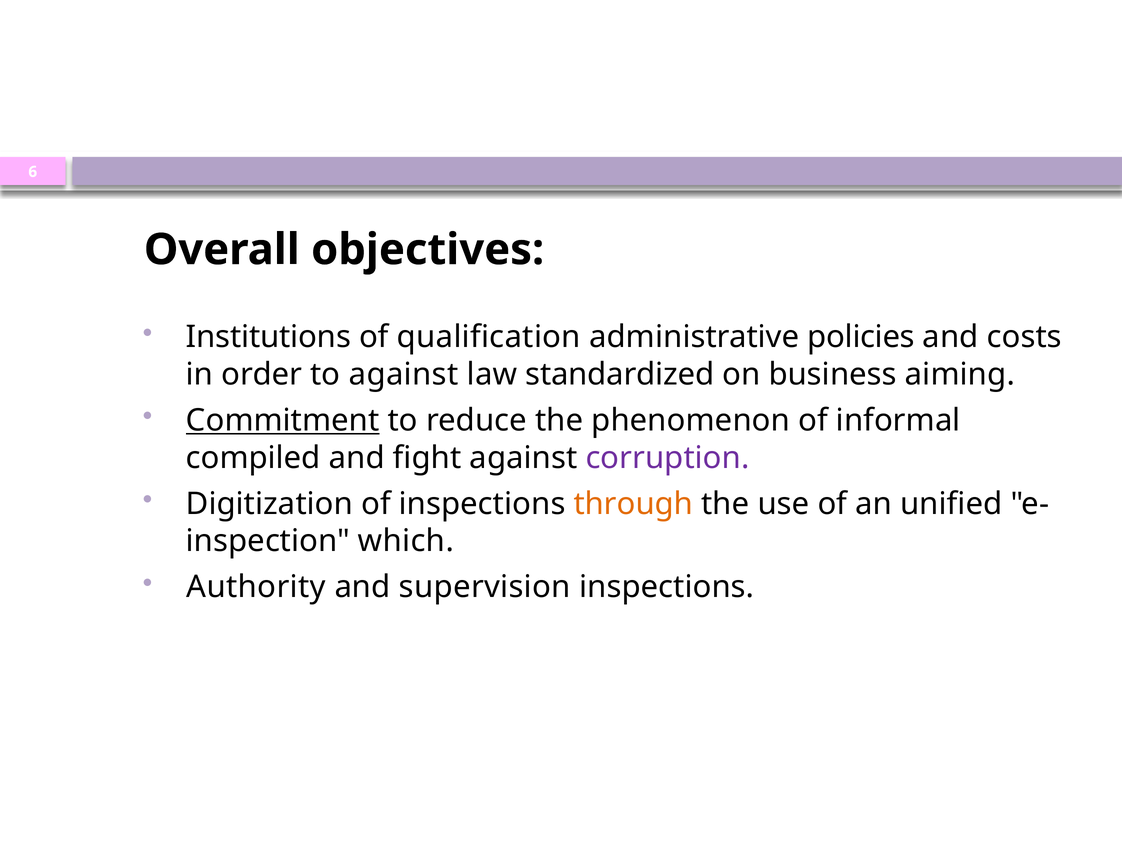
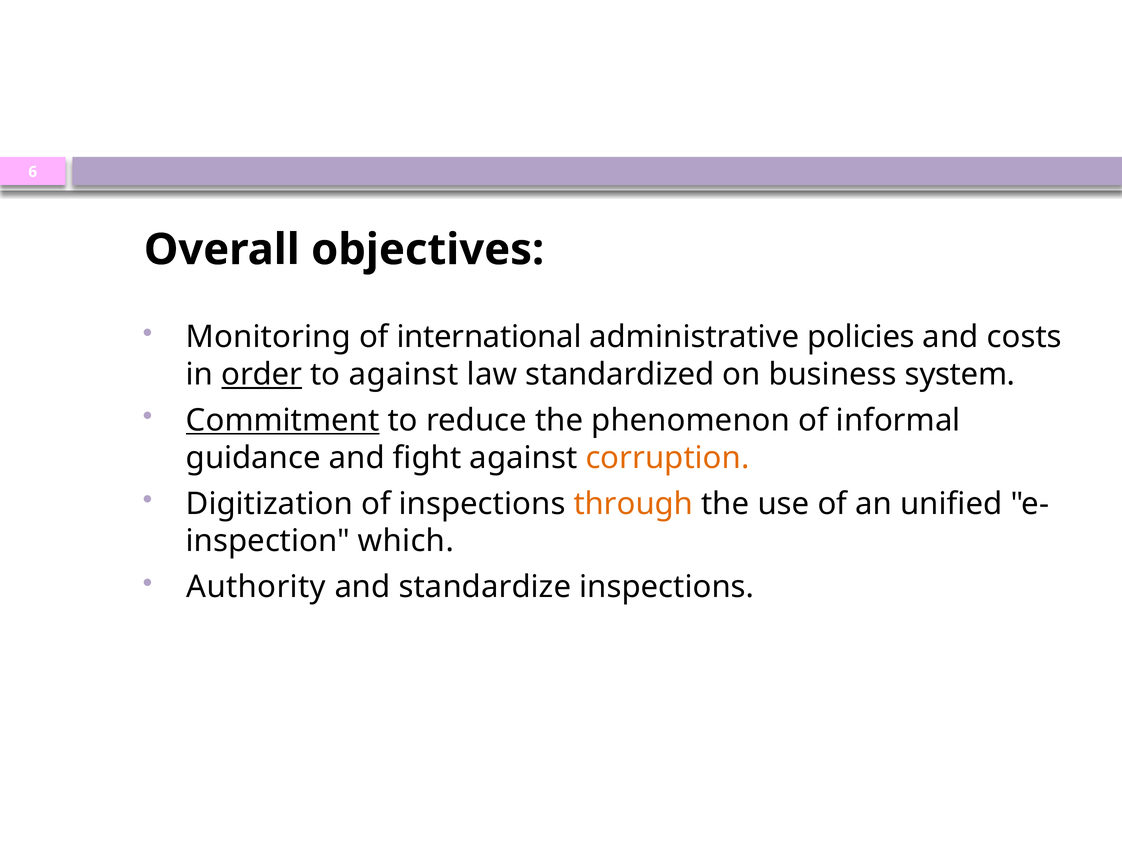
Institutions: Institutions -> Monitoring (268, 337)
qualification: qualification -> international (489, 337)
order underline: none -> present (262, 375)
aiming: aiming -> system (960, 375)
compiled: compiled -> guidance (253, 458)
corruption colour: purple -> orange (667, 458)
supervision: supervision -> standardize (485, 587)
